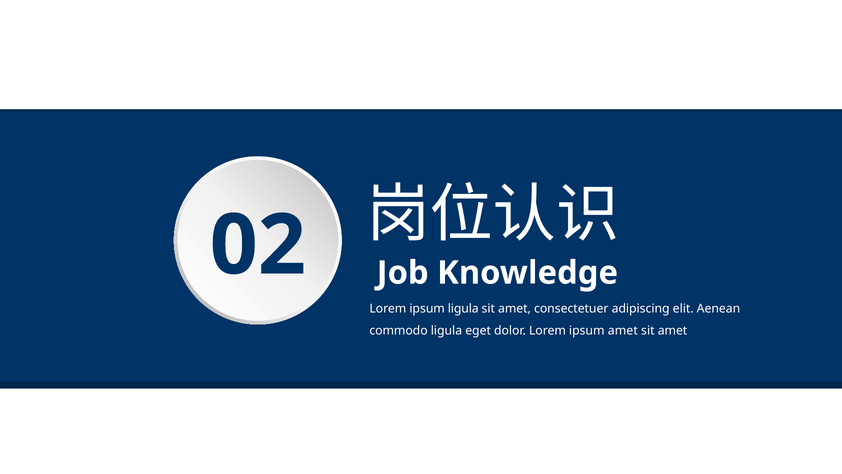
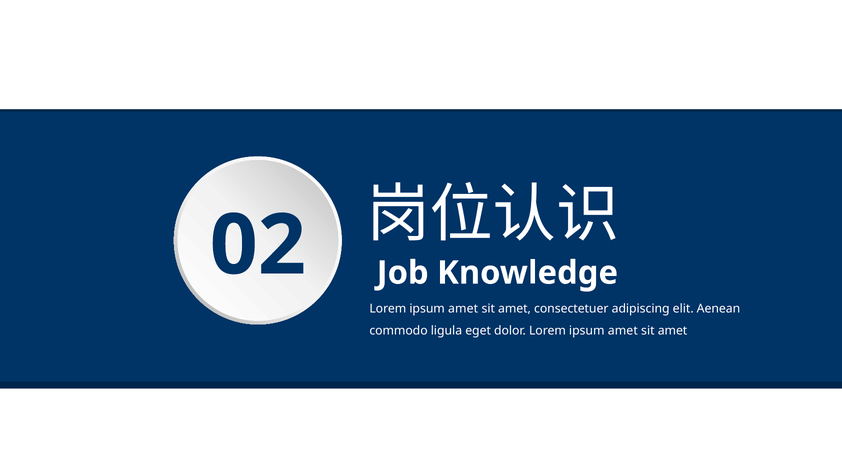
ligula: ligula -> amet (463, 309)
